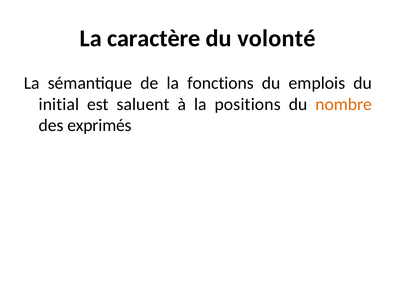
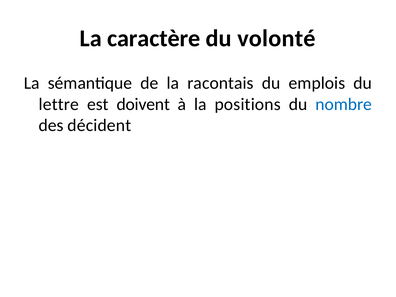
fonctions: fonctions -> racontais (220, 83)
initial: initial -> lettre (59, 104)
saluent: saluent -> doivent (143, 104)
nombre colour: orange -> blue (344, 104)
exprimés: exprimés -> décident (99, 125)
